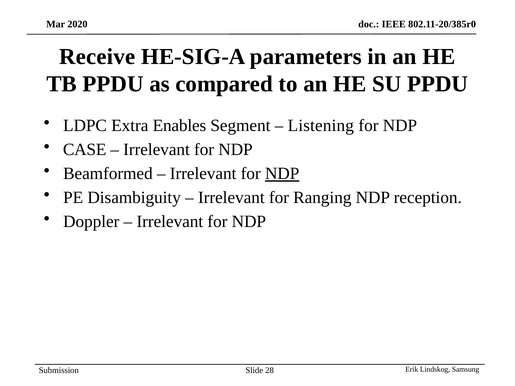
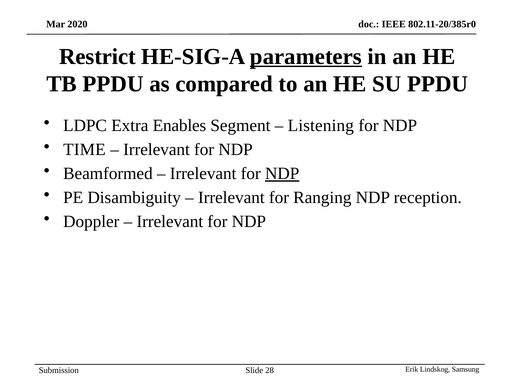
Receive: Receive -> Restrict (97, 57)
parameters underline: none -> present (306, 57)
CASE: CASE -> TIME (84, 150)
